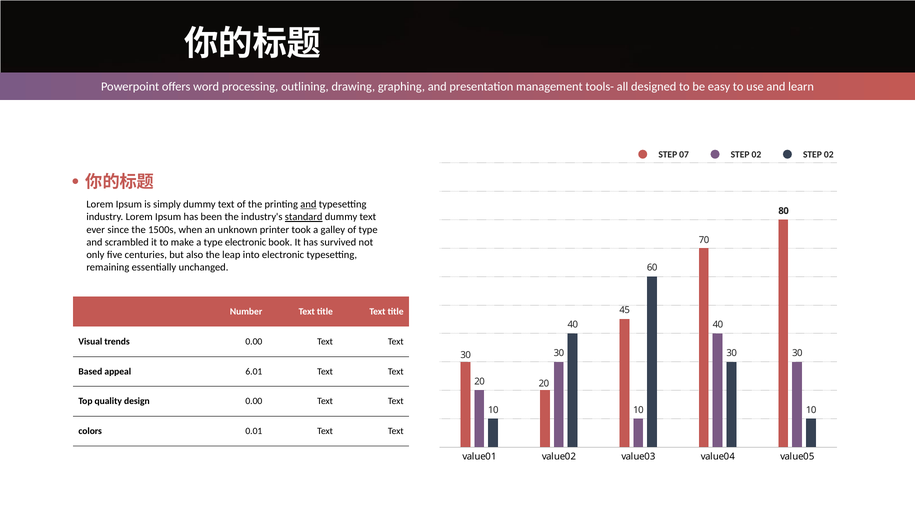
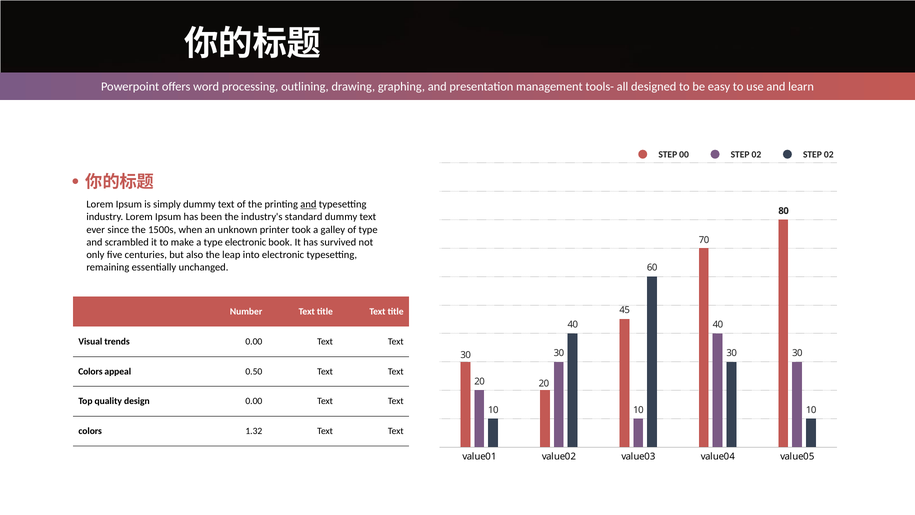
07: 07 -> 00 (684, 155)
standard underline: present -> none (304, 217)
Based: Based -> Colors (90, 371)
6.01: 6.01 -> 0.50 (254, 371)
0.01: 0.01 -> 1.32 (254, 431)
